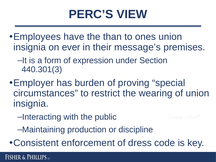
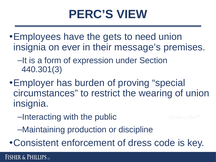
than: than -> gets (112, 37)
ones: ones -> need (146, 37)
